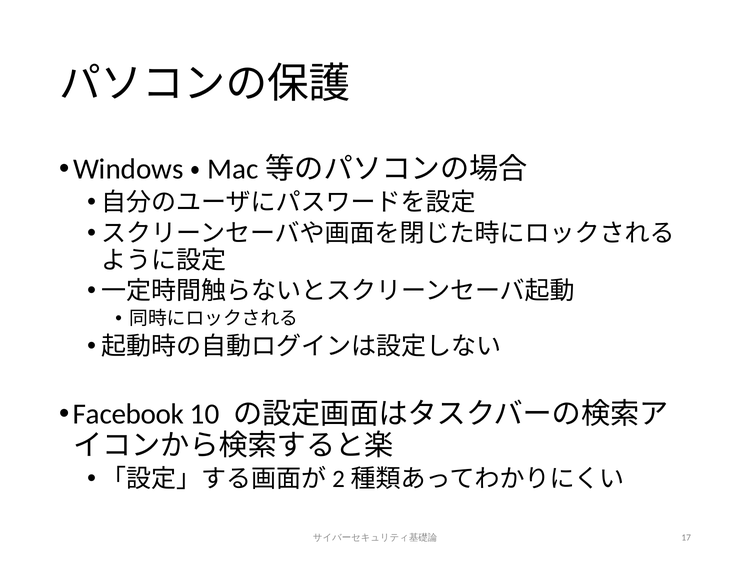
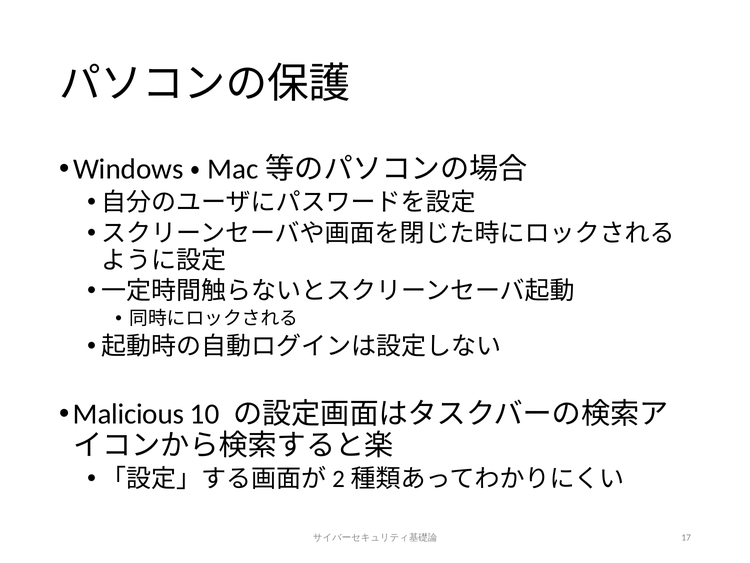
Facebook: Facebook -> Malicious (128, 414)
